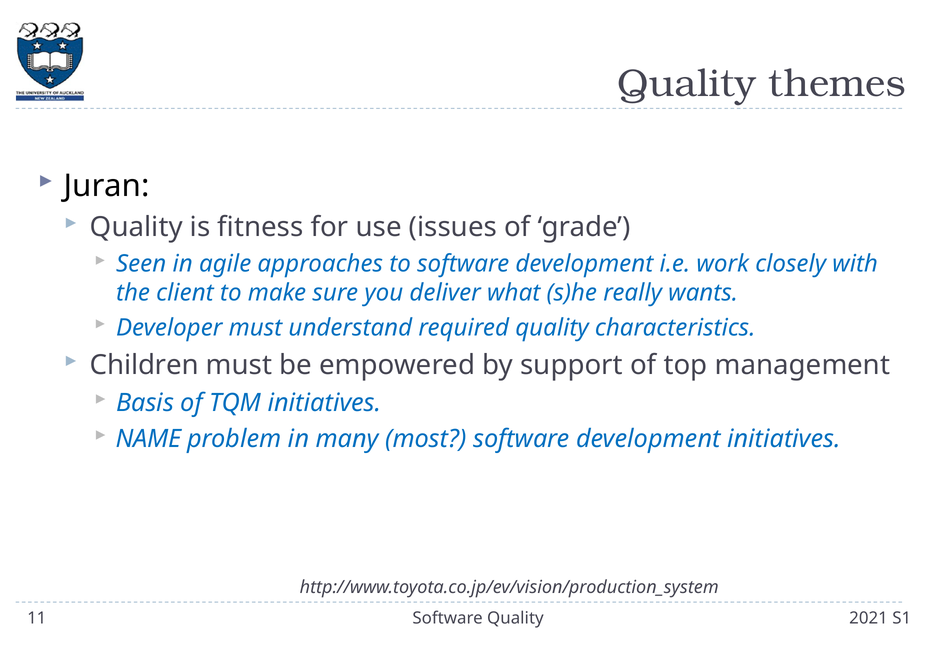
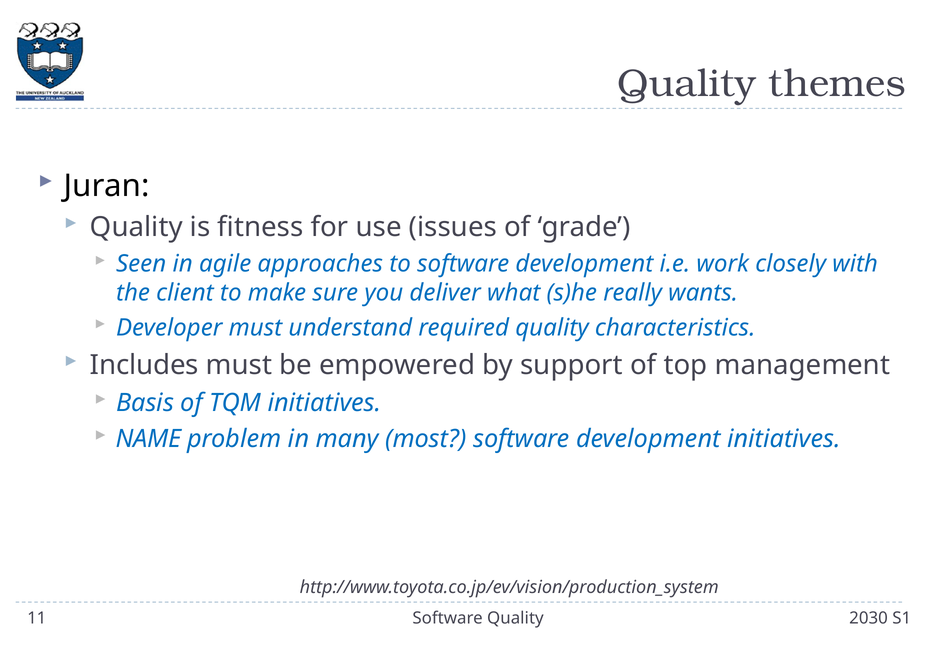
Children: Children -> Includes (144, 366)
2021: 2021 -> 2030 (869, 619)
